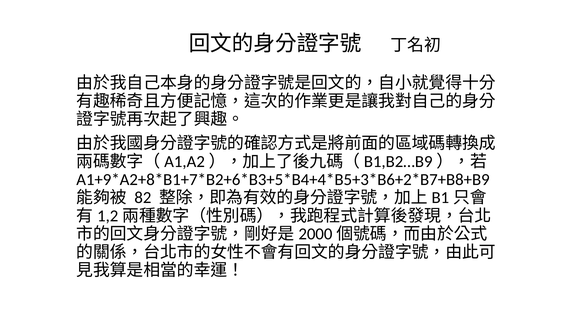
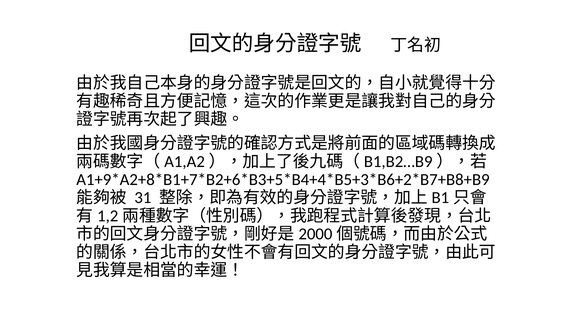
82: 82 -> 31 (143, 198)
